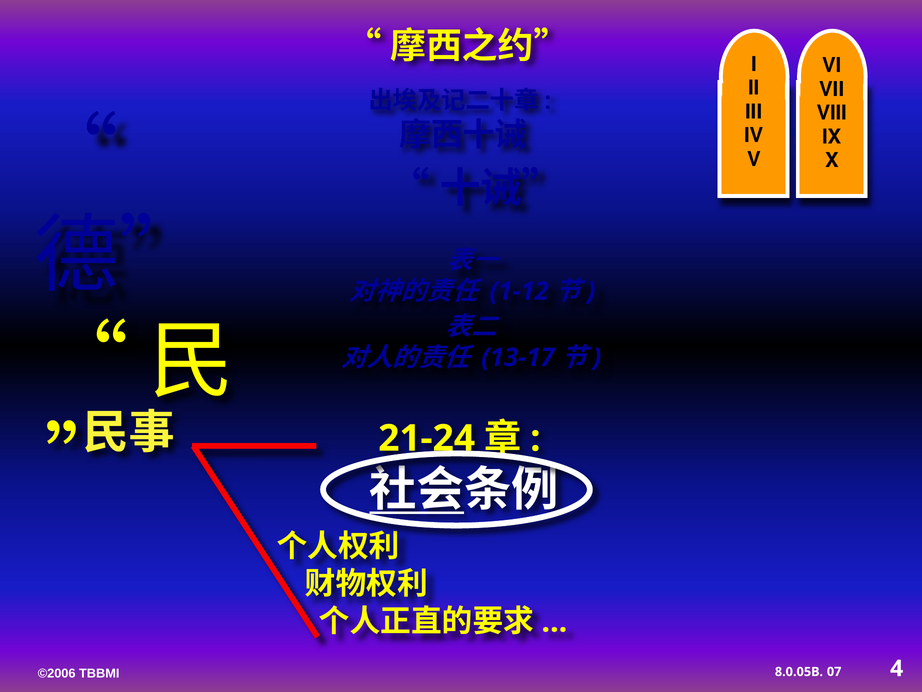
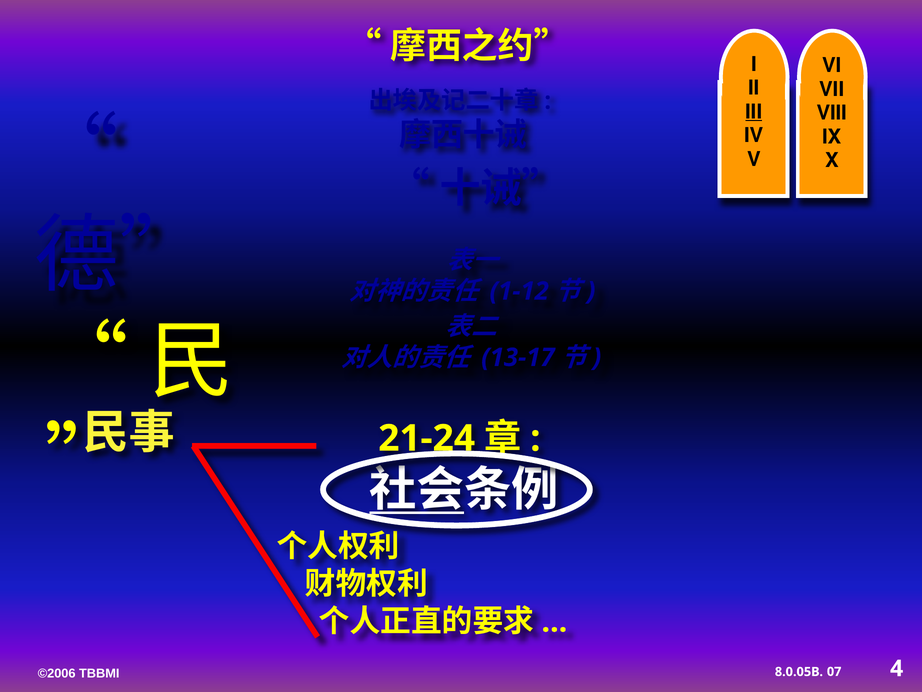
III underline: none -> present (754, 112)
